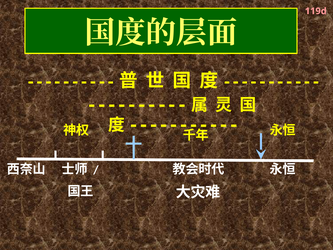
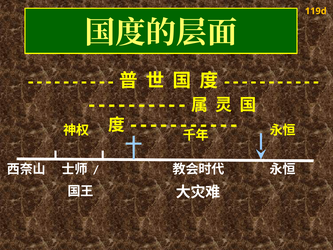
119d colour: pink -> yellow (316, 11)
